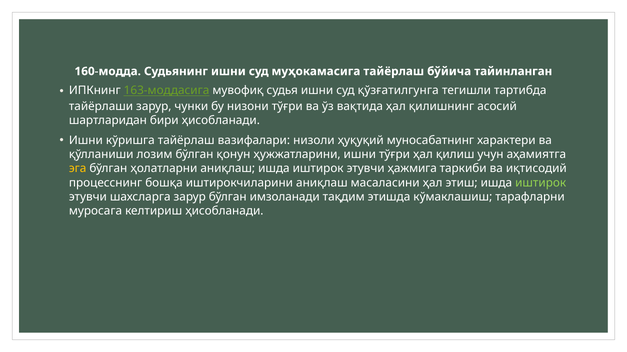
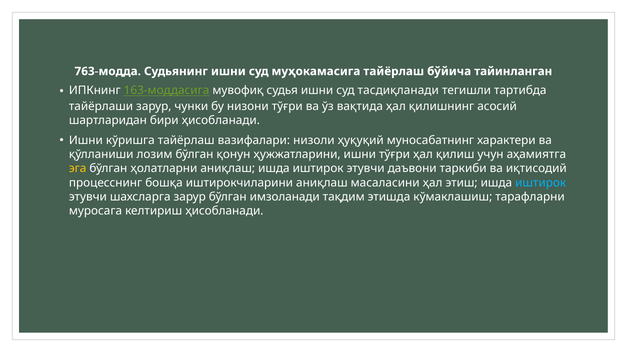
160-модда: 160-модда -> 763-модда (108, 71)
қўзғатилгунга: қўзғатилгунга -> тасдиқланади (398, 91)
ҳажмига: ҳажмига -> даъвони (412, 169)
иштирок colour: light green -> light blue (541, 183)
